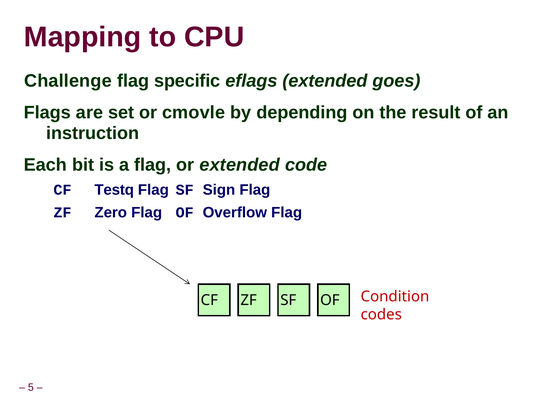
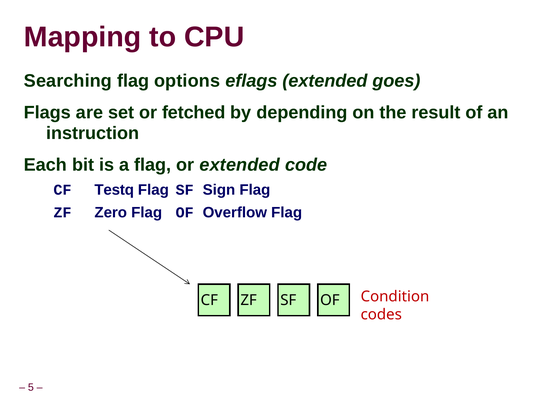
Challenge: Challenge -> Searching (68, 81)
specific: specific -> options (187, 81)
cmovle: cmovle -> fetched (194, 113)
